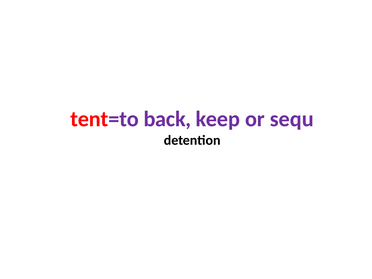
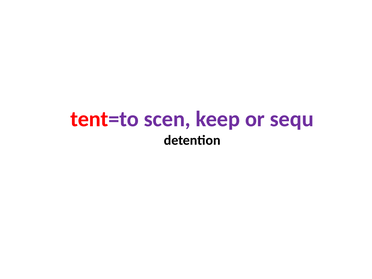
back: back -> scen (167, 119)
